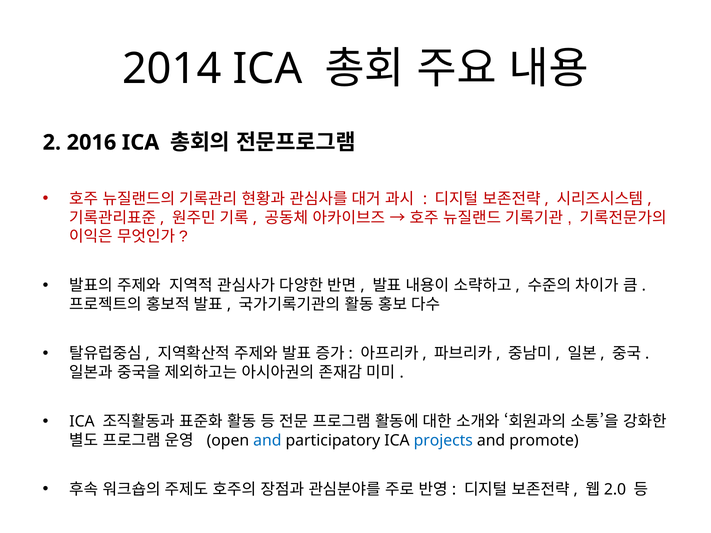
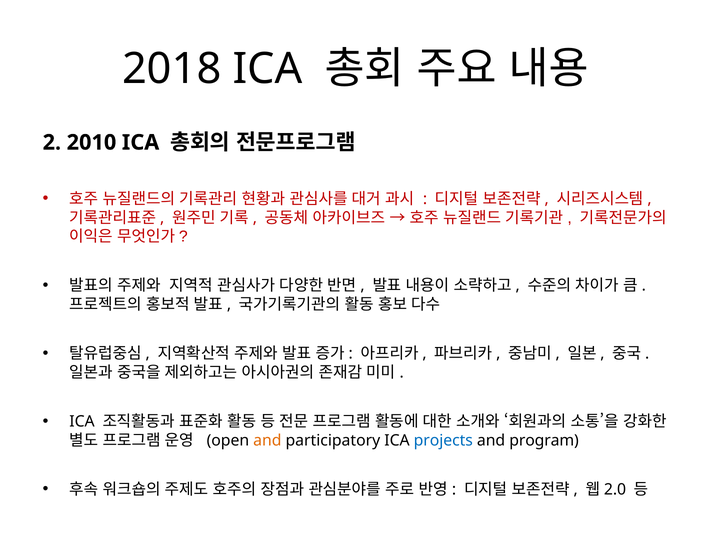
2014: 2014 -> 2018 (172, 69)
2016: 2016 -> 2010 (91, 143)
and colour: blue -> orange (267, 441)
promote: promote -> program (544, 441)
